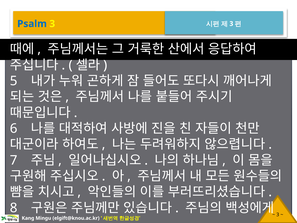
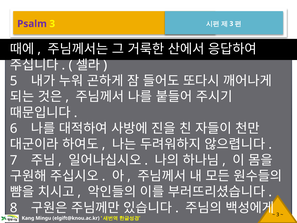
Psalm colour: blue -> purple (32, 24)
